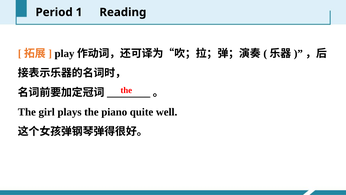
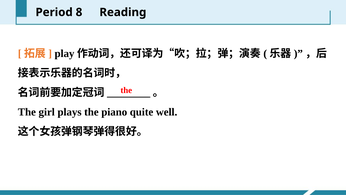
1: 1 -> 8 (79, 12)
